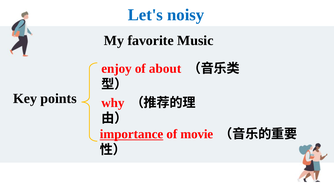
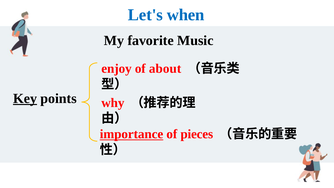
noisy: noisy -> when (186, 15)
Key underline: none -> present (25, 98)
movie: movie -> pieces (197, 134)
